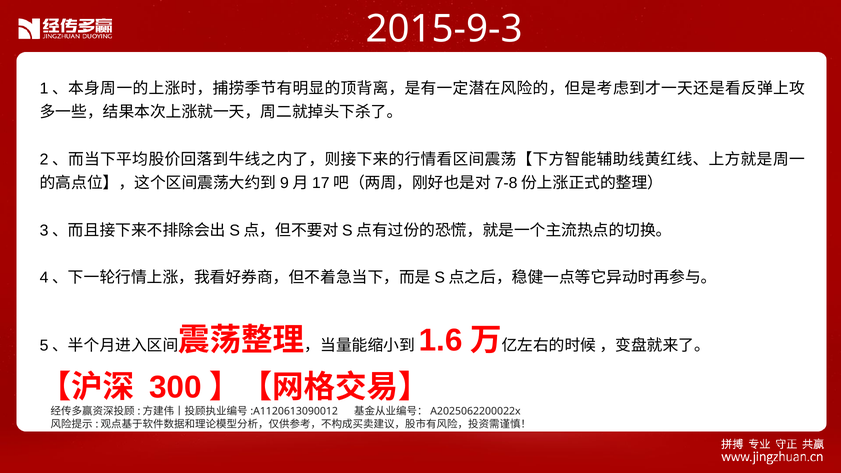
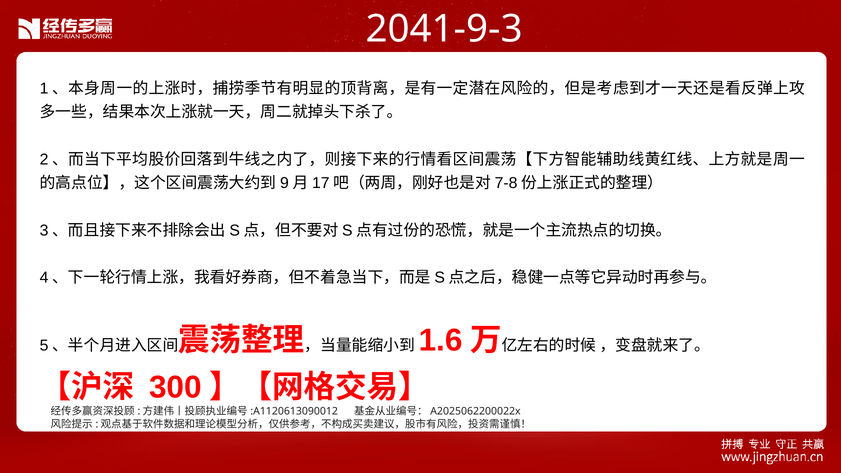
2015-9-3: 2015-9-3 -> 2041-9-3 (444, 29)
